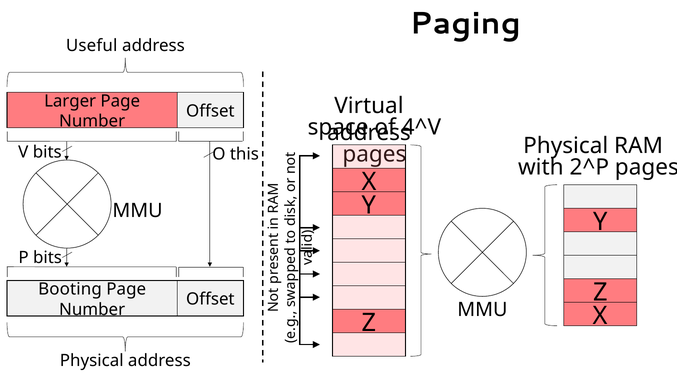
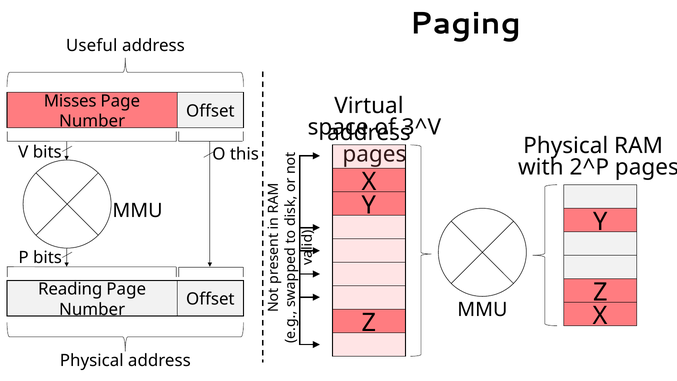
Larger: Larger -> Misses (70, 101)
4^V: 4^V -> 3^V (421, 127)
Booting: Booting -> Reading (70, 289)
